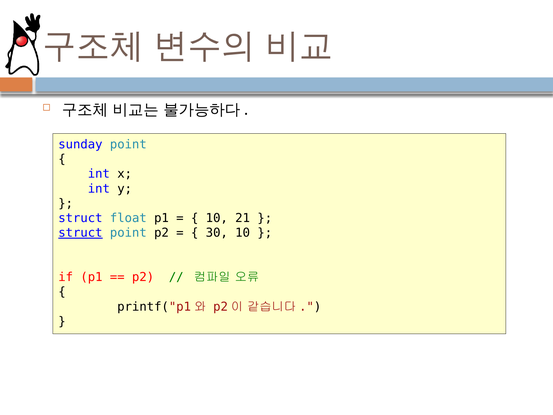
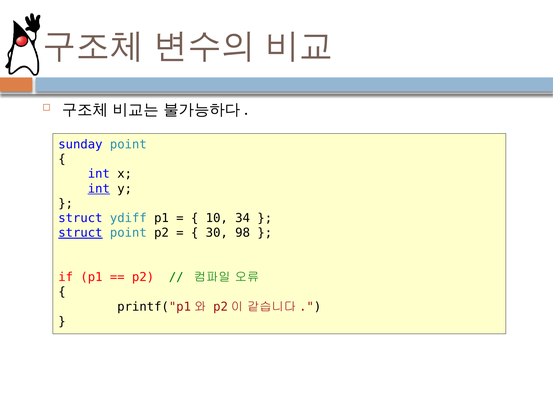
int underline: none -> present (99, 189)
float: float -> ydiff (128, 218)
21: 21 -> 34 (243, 218)
30 10: 10 -> 98 (243, 233)
